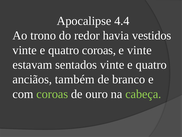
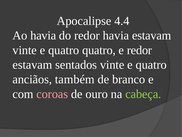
Ao trono: trono -> havia (43, 35)
havia vestidos: vestidos -> estavam (152, 35)
quatro coroas: coroas -> quatro (99, 50)
e vinte: vinte -> redor (139, 50)
coroas colour: light green -> pink (52, 94)
